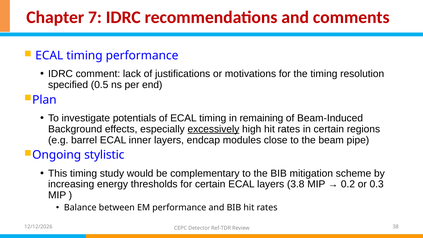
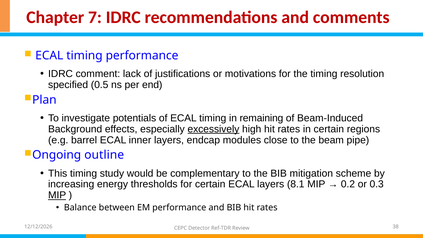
stylistic: stylistic -> outline (104, 155)
3.8: 3.8 -> 8.1 (296, 184)
MIP underline: none -> present (57, 195)
